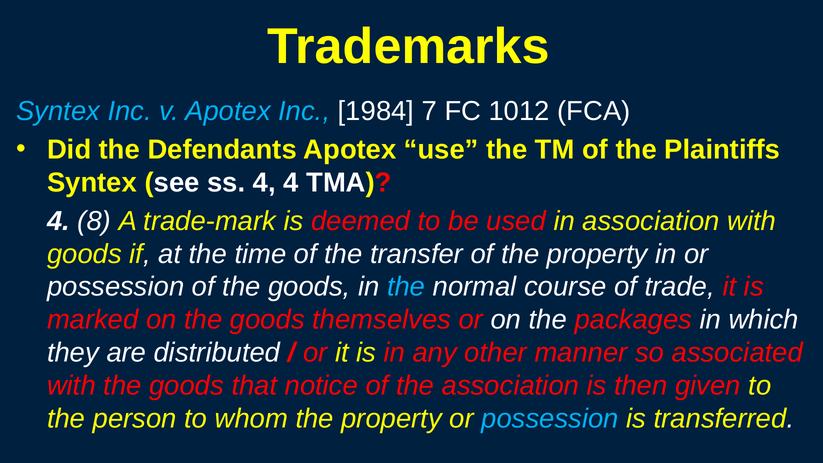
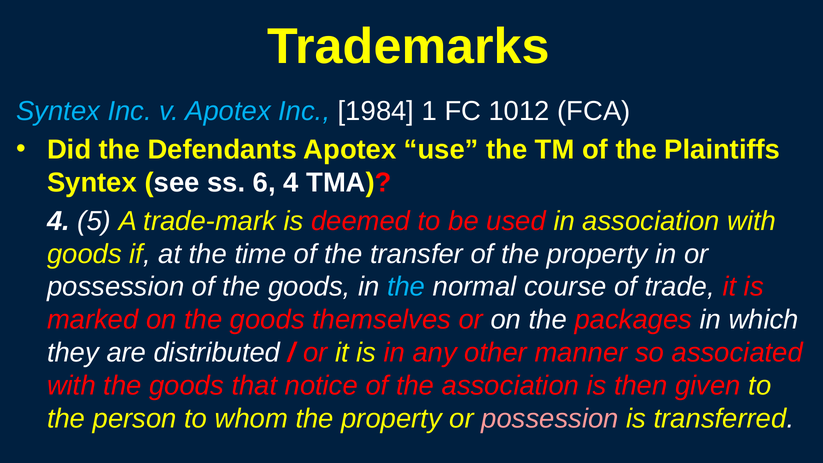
7: 7 -> 1 (429, 111)
ss 4: 4 -> 6 (264, 183)
8: 8 -> 5 (94, 221)
possession colour: light blue -> pink (550, 419)
